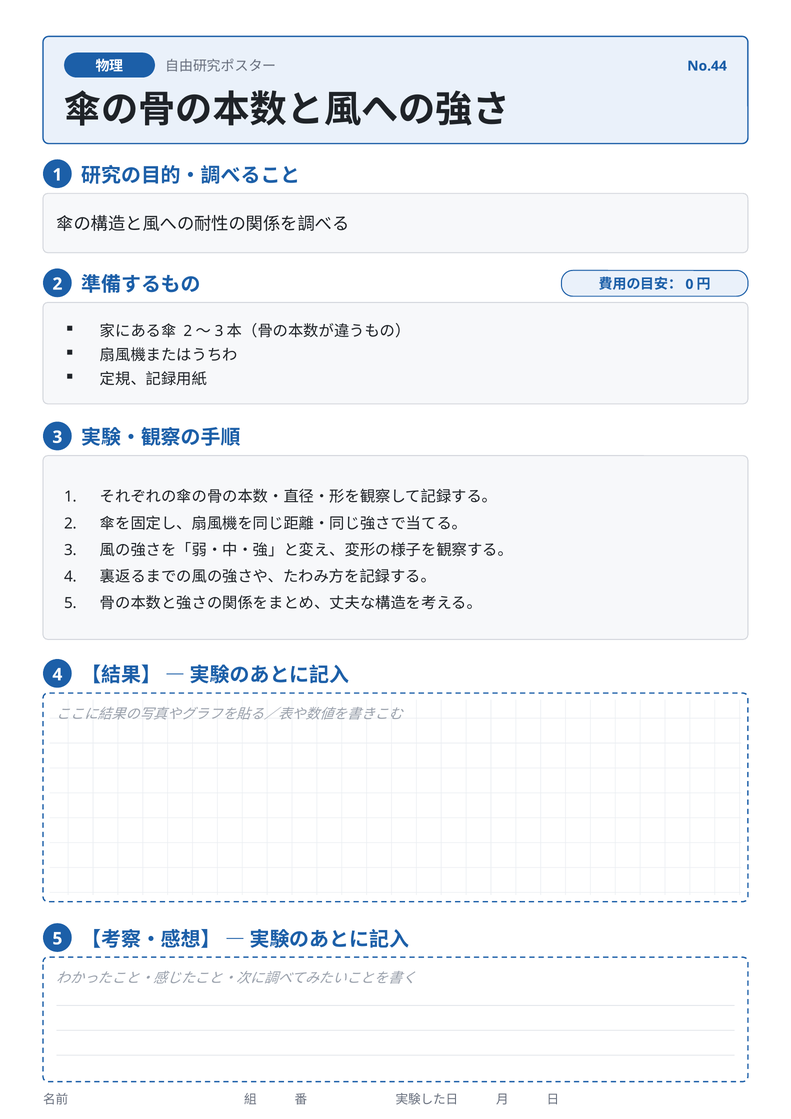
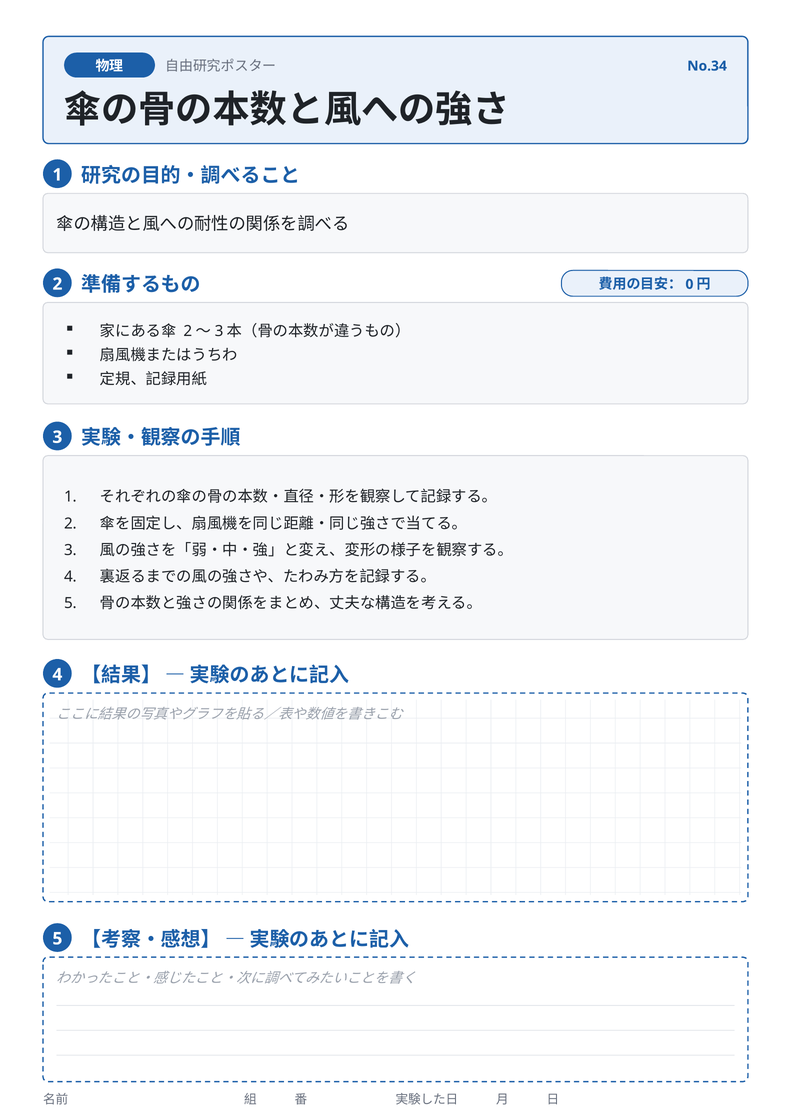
No.44: No.44 -> No.34 (707, 66)
